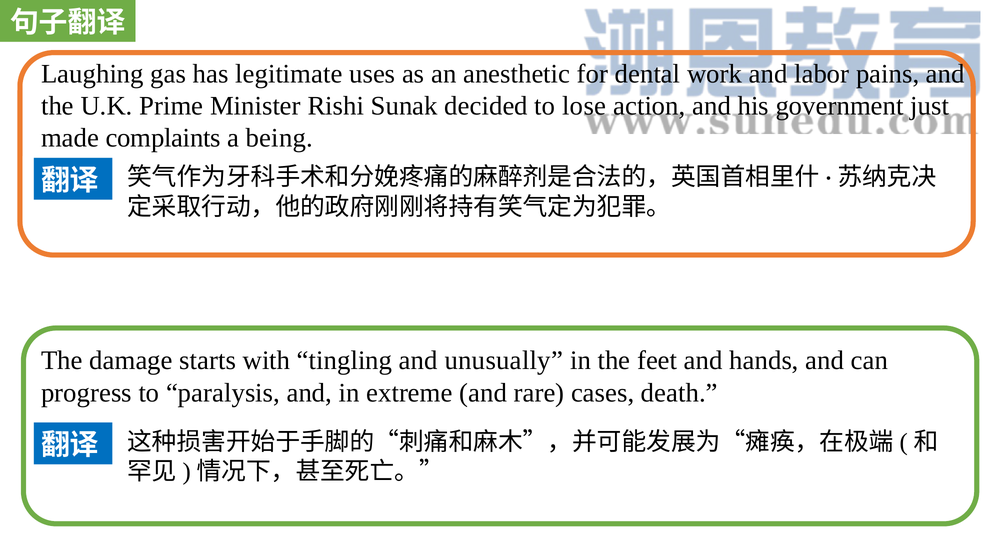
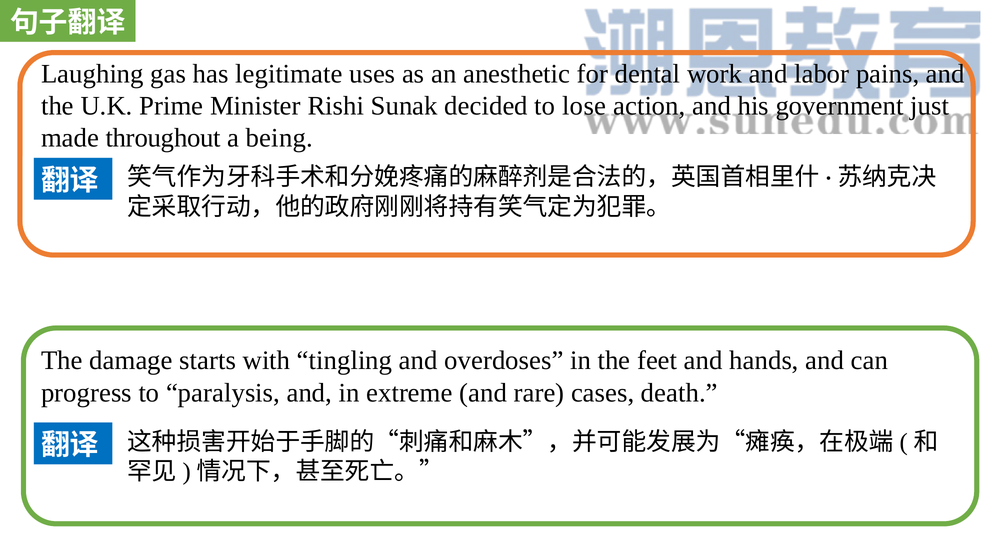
complaints: complaints -> throughout (163, 138)
unusually: unusually -> overdoses (504, 361)
